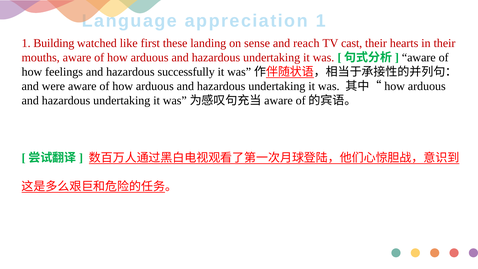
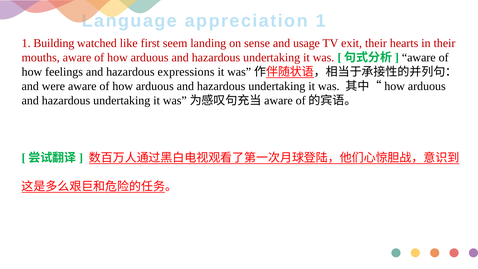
these: these -> seem (175, 43)
reach: reach -> usage (306, 43)
cast: cast -> exit (352, 43)
successfully: successfully -> expressions (186, 72)
